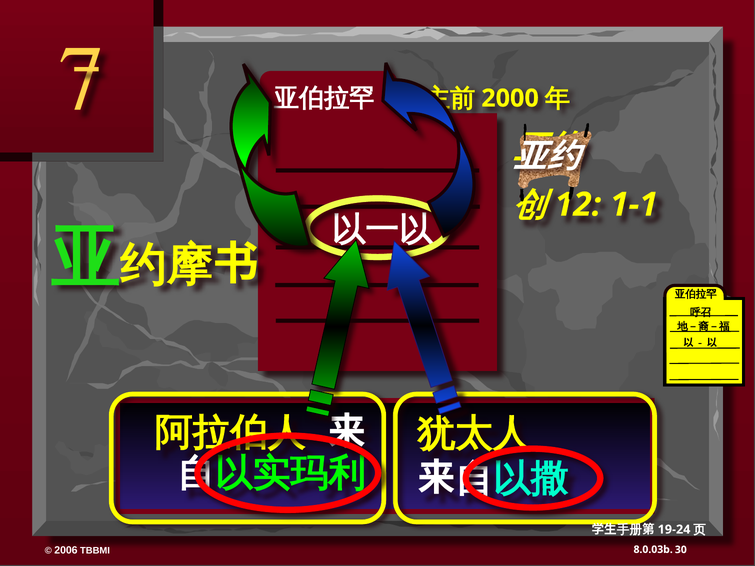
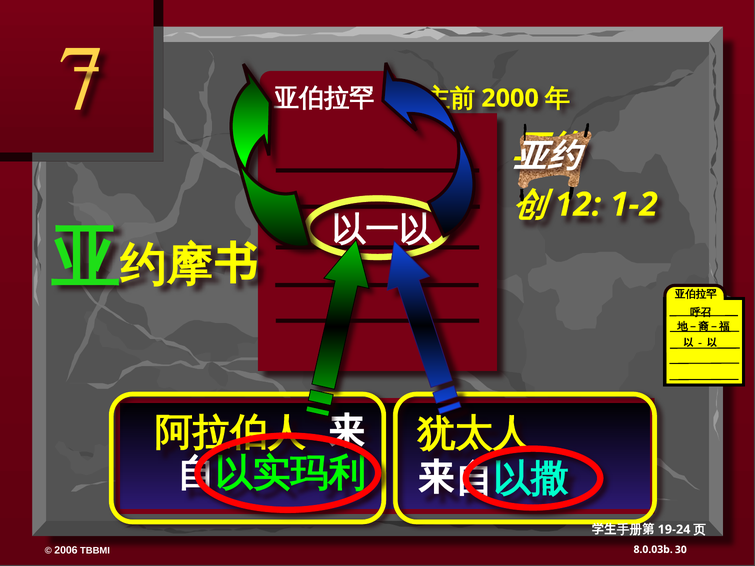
1-1: 1-1 -> 1-2 (634, 205)
